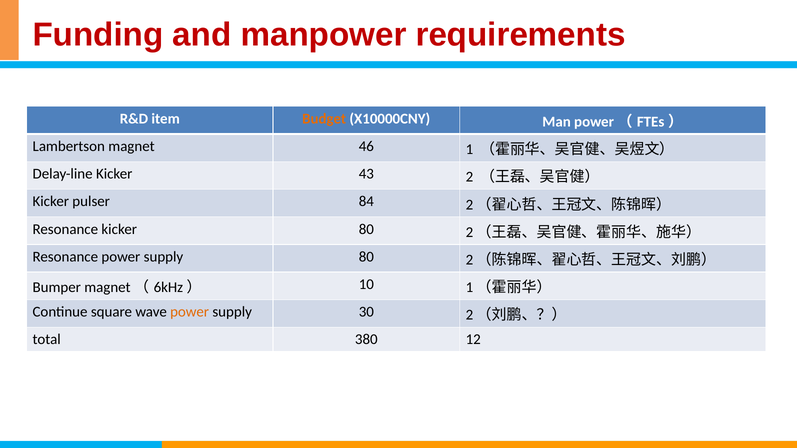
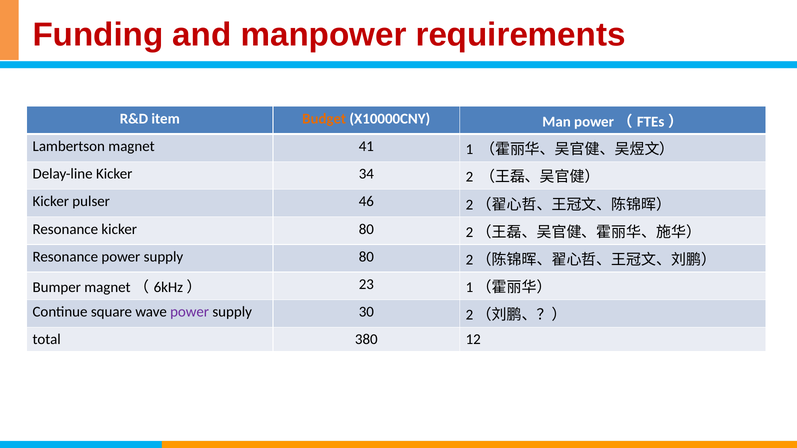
46: 46 -> 41 (366, 146)
43: 43 -> 34 (366, 174)
84: 84 -> 46 (366, 202)
10: 10 -> 23 (366, 285)
power colour: orange -> purple (190, 312)
